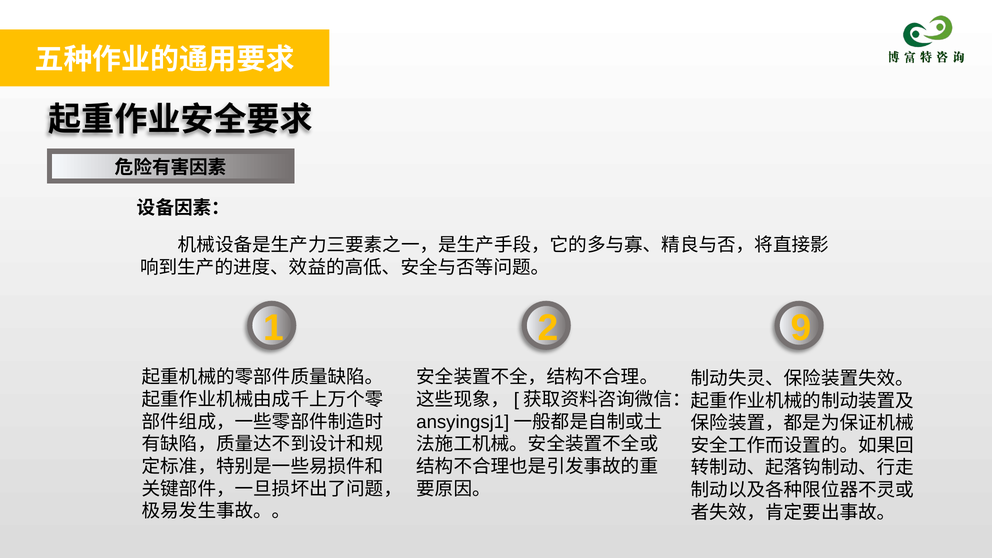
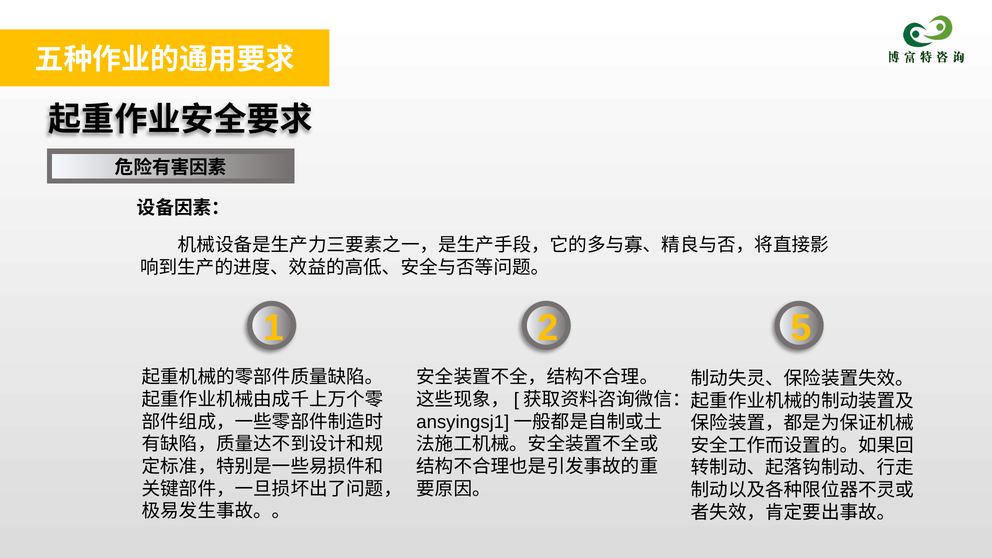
9: 9 -> 5 (801, 328)
